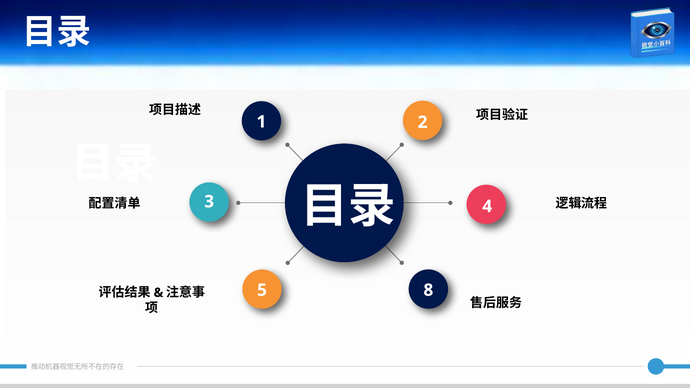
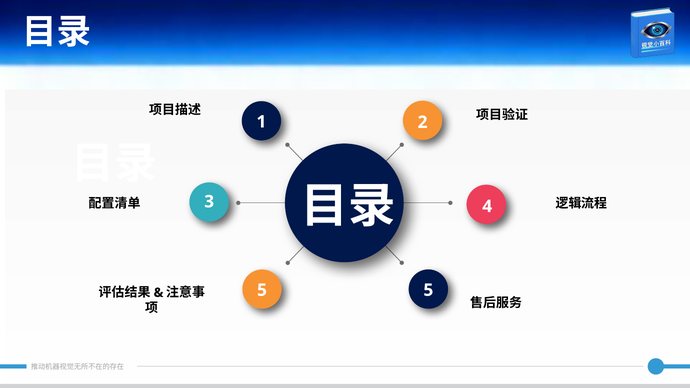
5 8: 8 -> 5 (428, 290)
